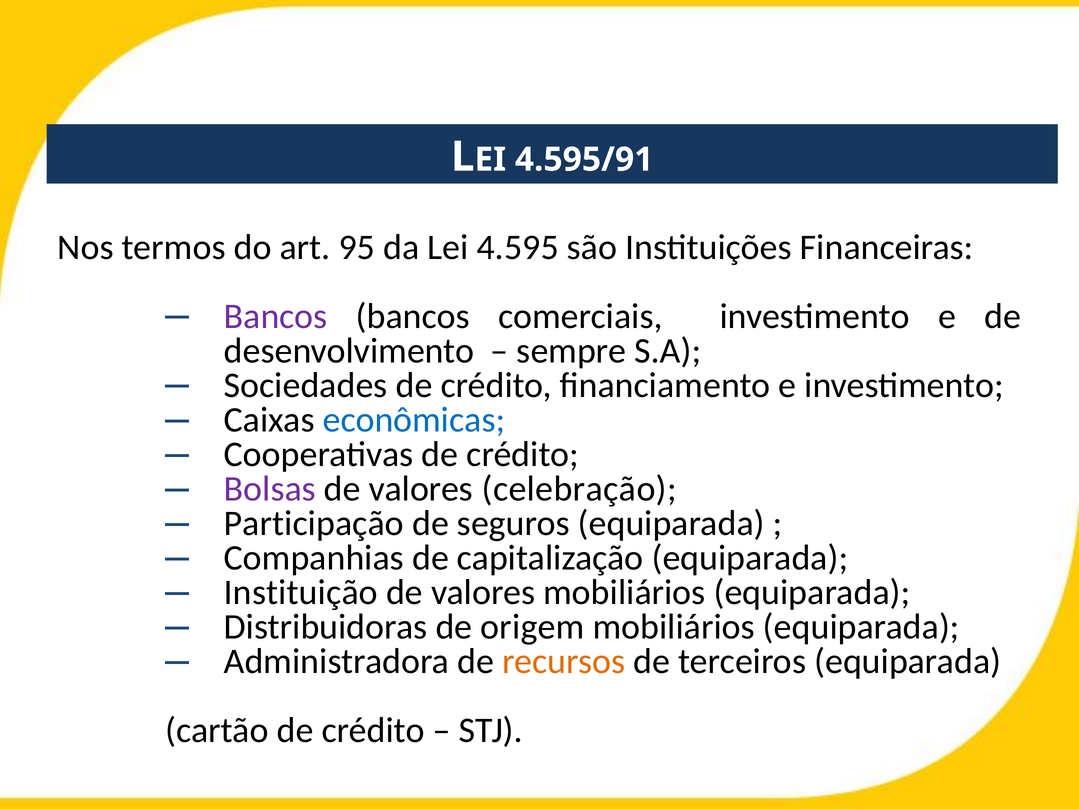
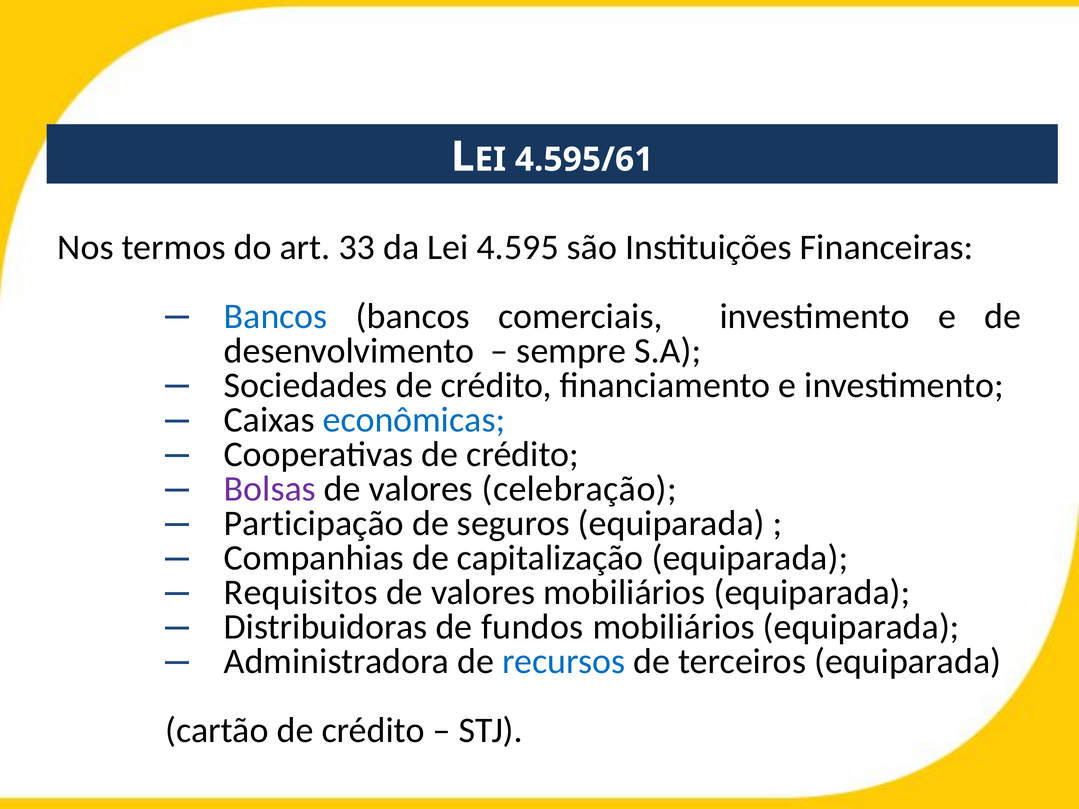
4.595/91: 4.595/91 -> 4.595/61 (584, 160)
95: 95 -> 33 (357, 247)
Bancos colour: purple -> blue (276, 316)
Instituição: Instituição -> Requisitos (301, 593)
origem: origem -> fundos (532, 627)
recursos colour: orange -> blue (564, 662)
